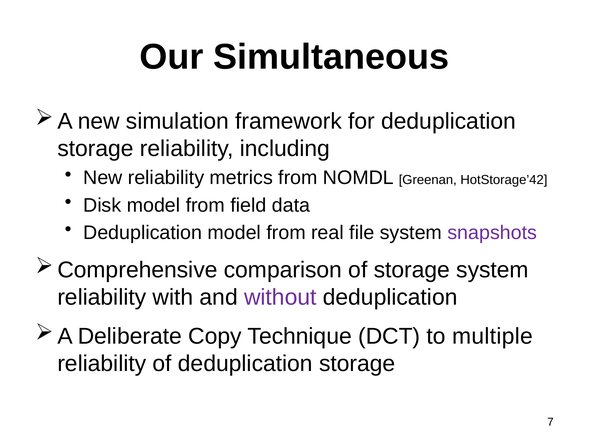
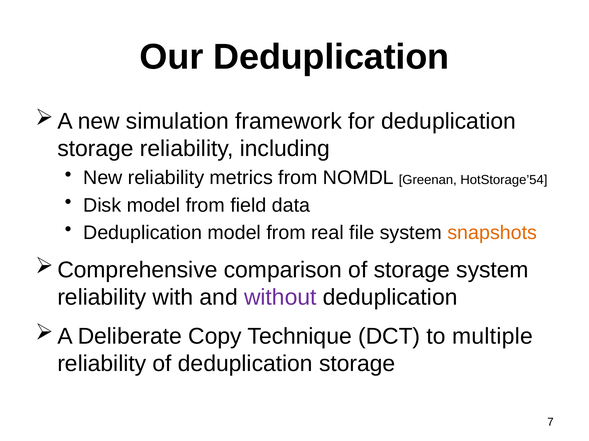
Our Simultaneous: Simultaneous -> Deduplication (331, 57)
HotStorage’42: HotStorage’42 -> HotStorage’54 (504, 180)
snapshots colour: purple -> orange (492, 233)
